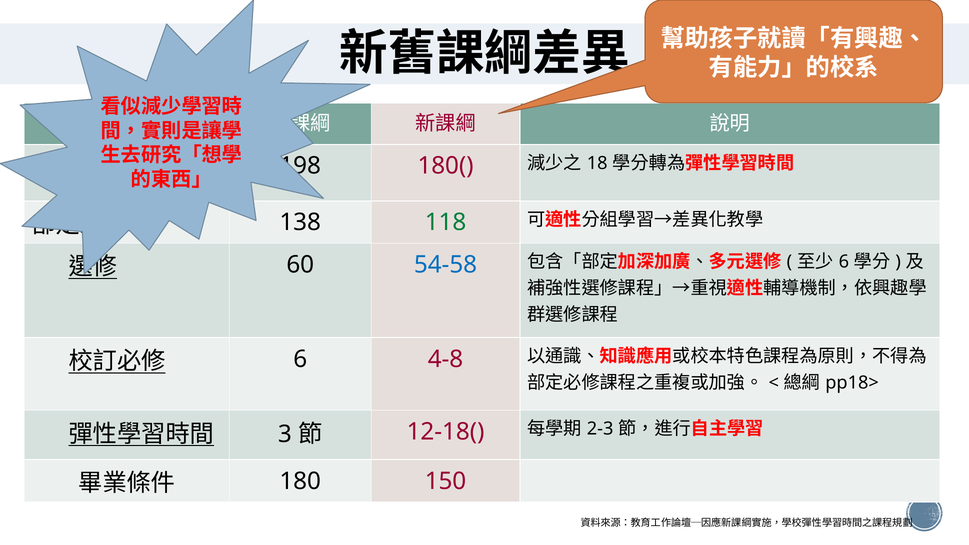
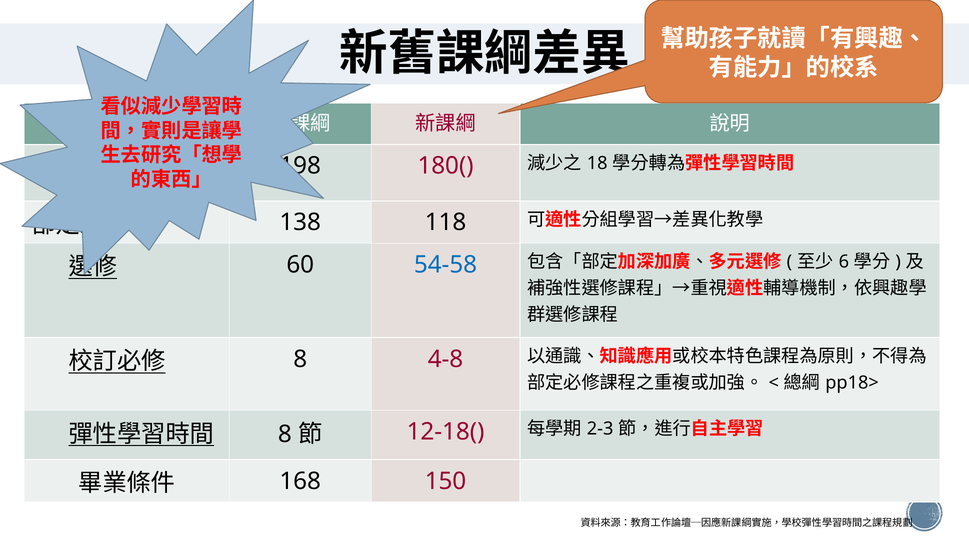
118 colour: green -> black (446, 222)
6: 6 -> 8 (300, 359)
3: 3 -> 8 (285, 434)
180: 180 -> 168 (300, 481)
